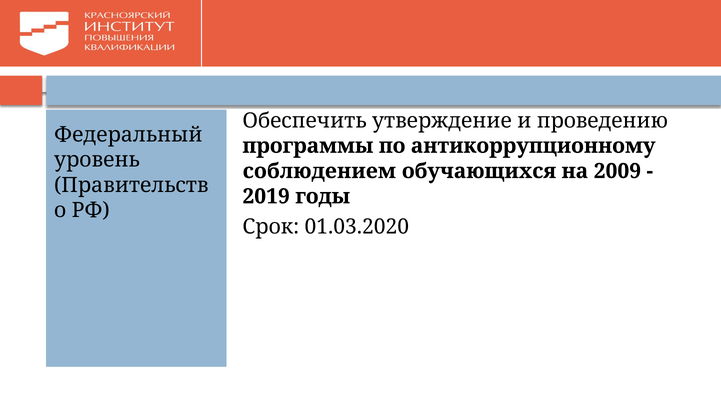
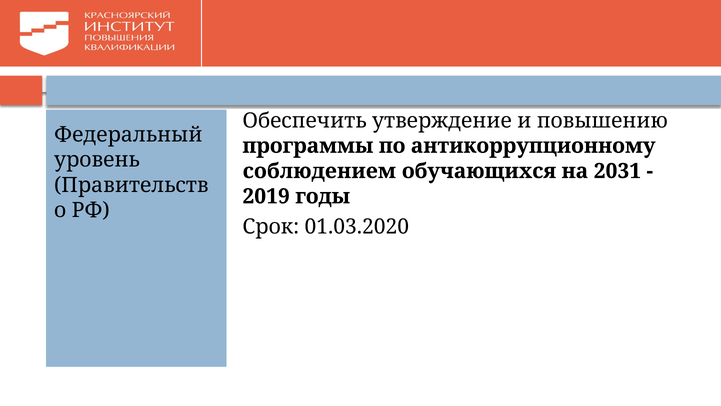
проведению: проведению -> повышению (602, 120)
2009: 2009 -> 2031 (617, 171)
